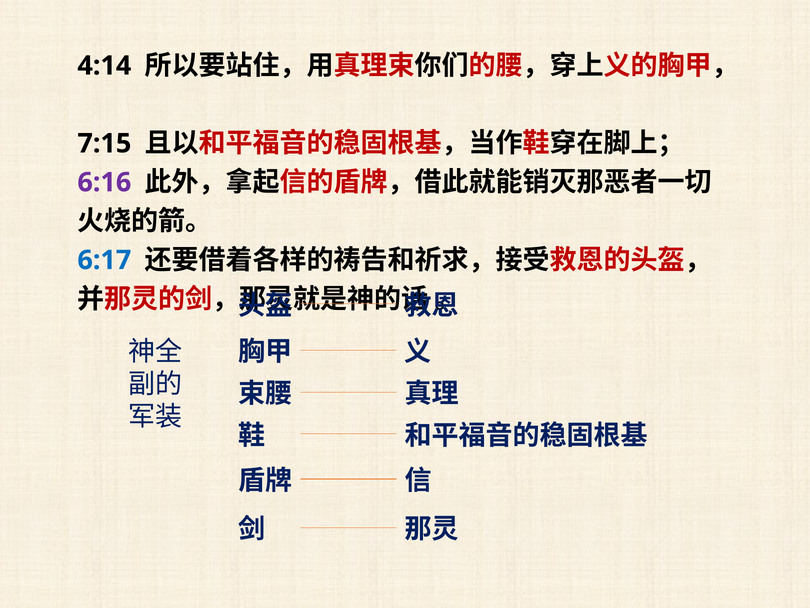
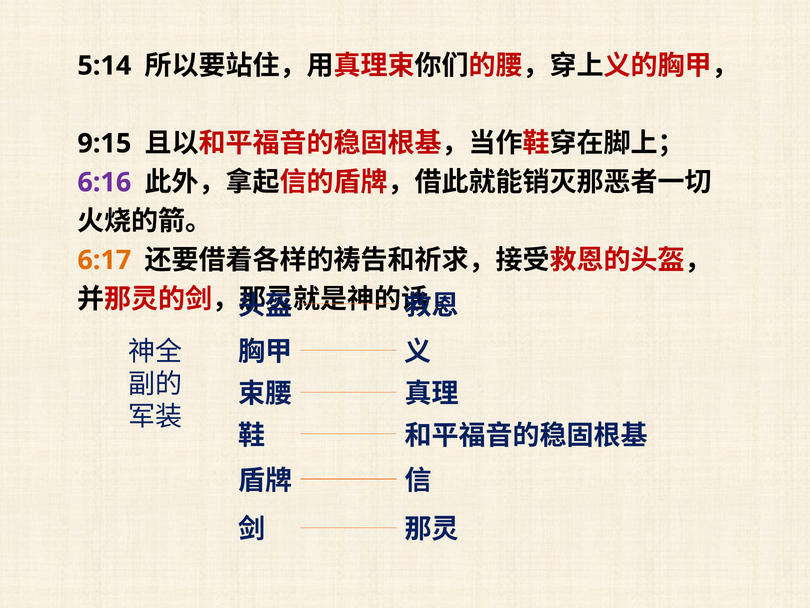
4:14: 4:14 -> 5:14 (104, 66)
7:15: 7:15 -> 9:15 (104, 143)
6:17 colour: blue -> orange (104, 260)
